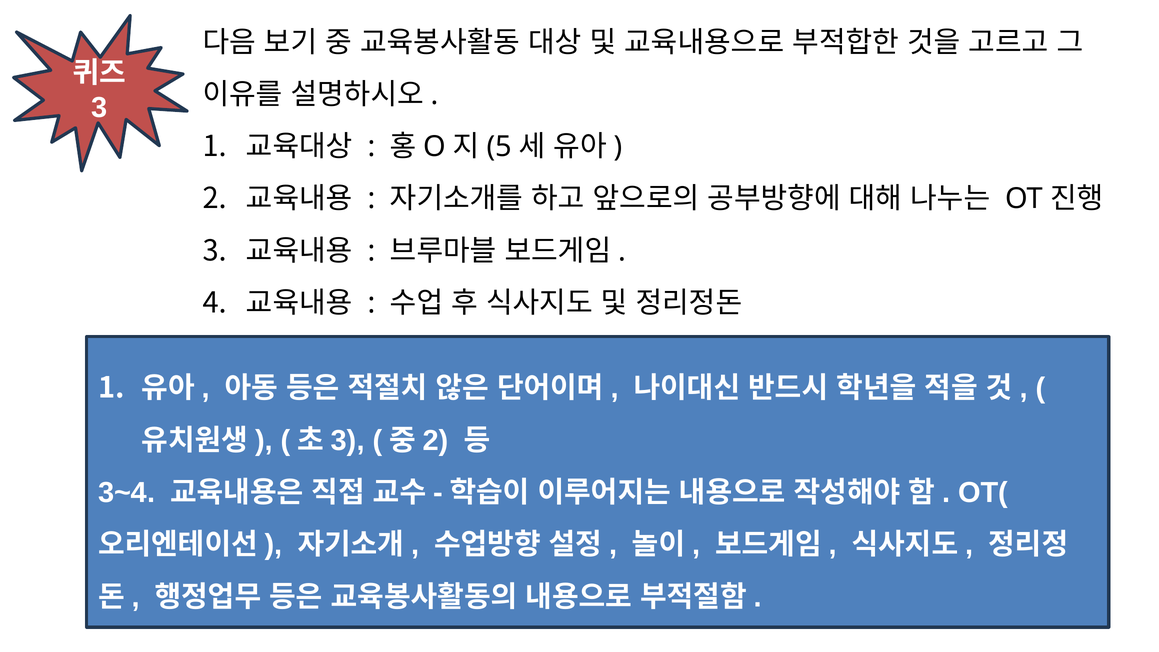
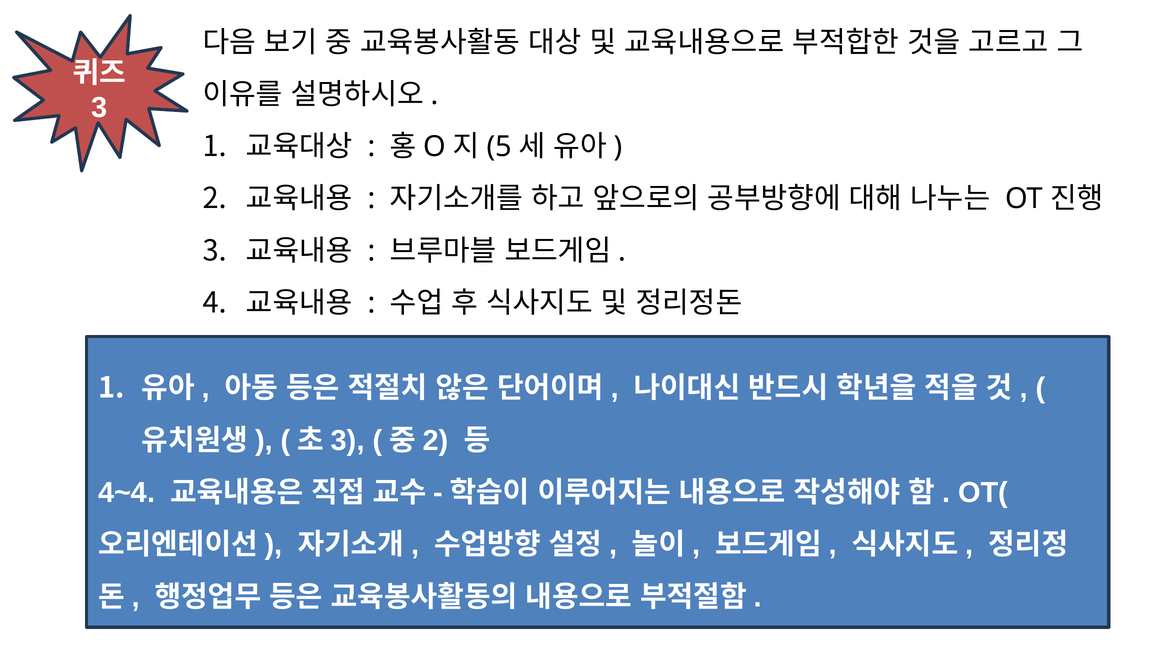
3~4: 3~4 -> 4~4 (127, 493)
